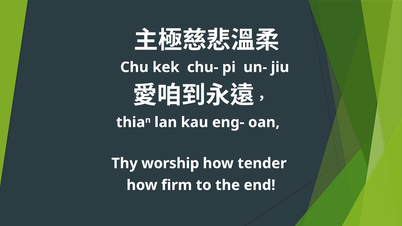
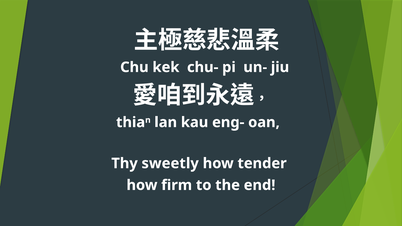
worship: worship -> sweetly (170, 163)
